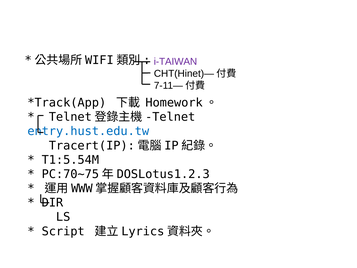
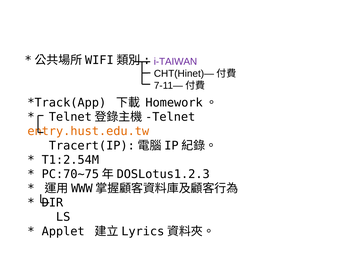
entry.hust.edu.tw colour: blue -> orange (88, 131)
T1:5.54M: T1:5.54M -> T1:2.54M (70, 160)
Script: Script -> Applet (63, 231)
